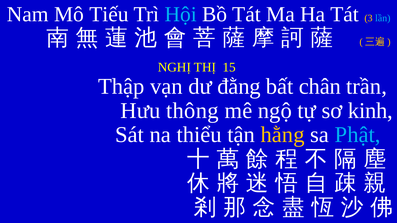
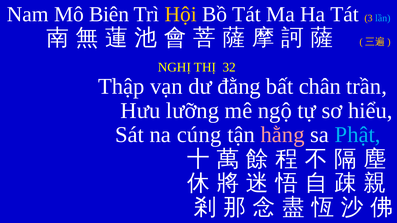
Tiếu: Tiếu -> Biên (109, 14)
Hội colour: light blue -> yellow (181, 14)
15: 15 -> 32 (229, 67)
thông: thông -> lưỡng (193, 111)
kinh: kinh -> hiểu (370, 111)
thiểu: thiểu -> cúng (199, 135)
hằng colour: yellow -> pink (283, 135)
